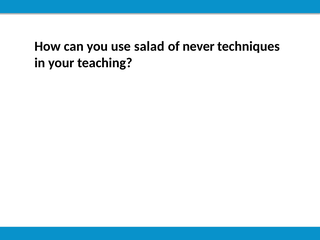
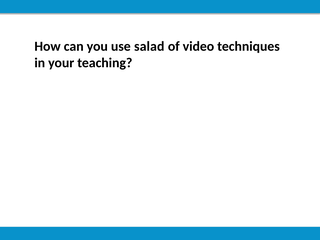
never: never -> video (198, 46)
